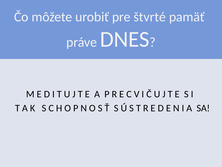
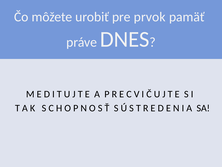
štvrté: štvrté -> prvok (150, 17)
